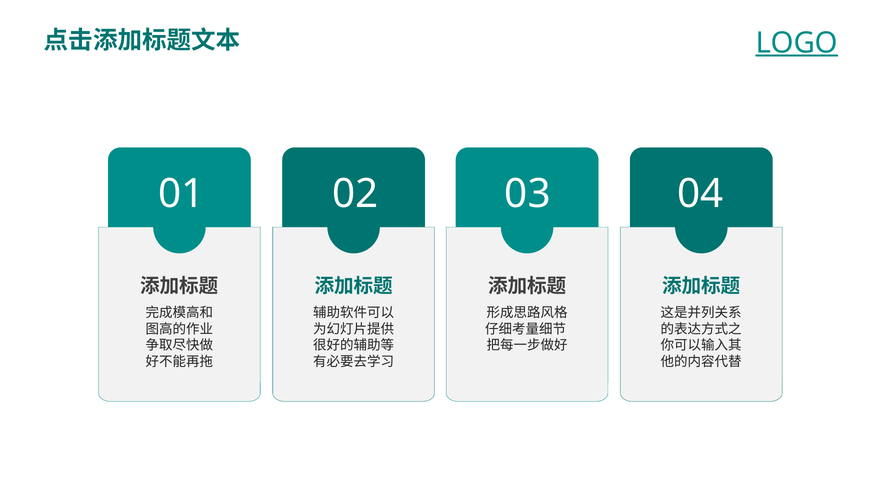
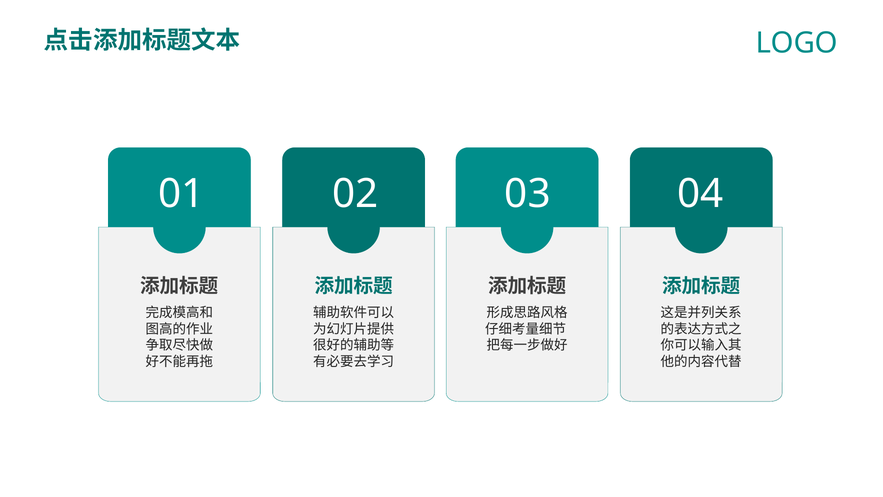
LOGO underline: present -> none (797, 43)
